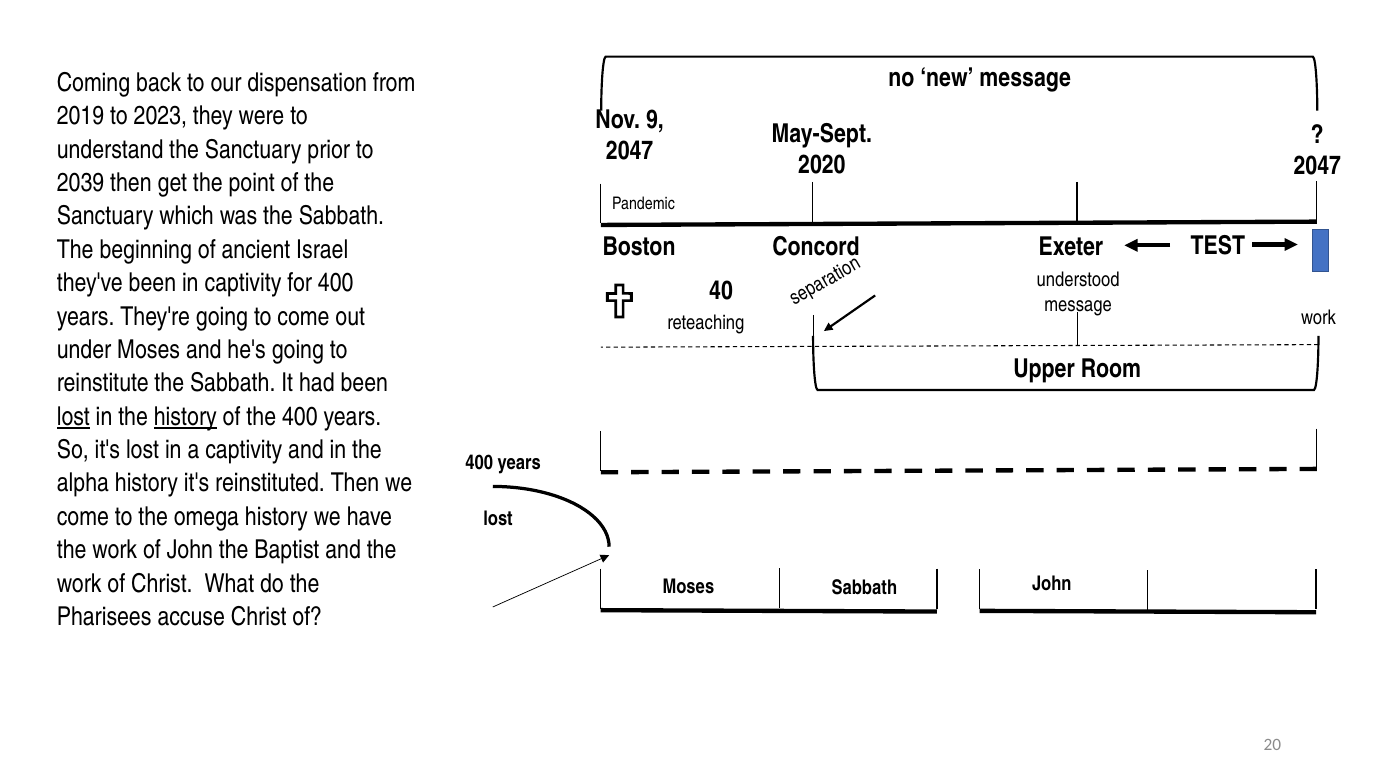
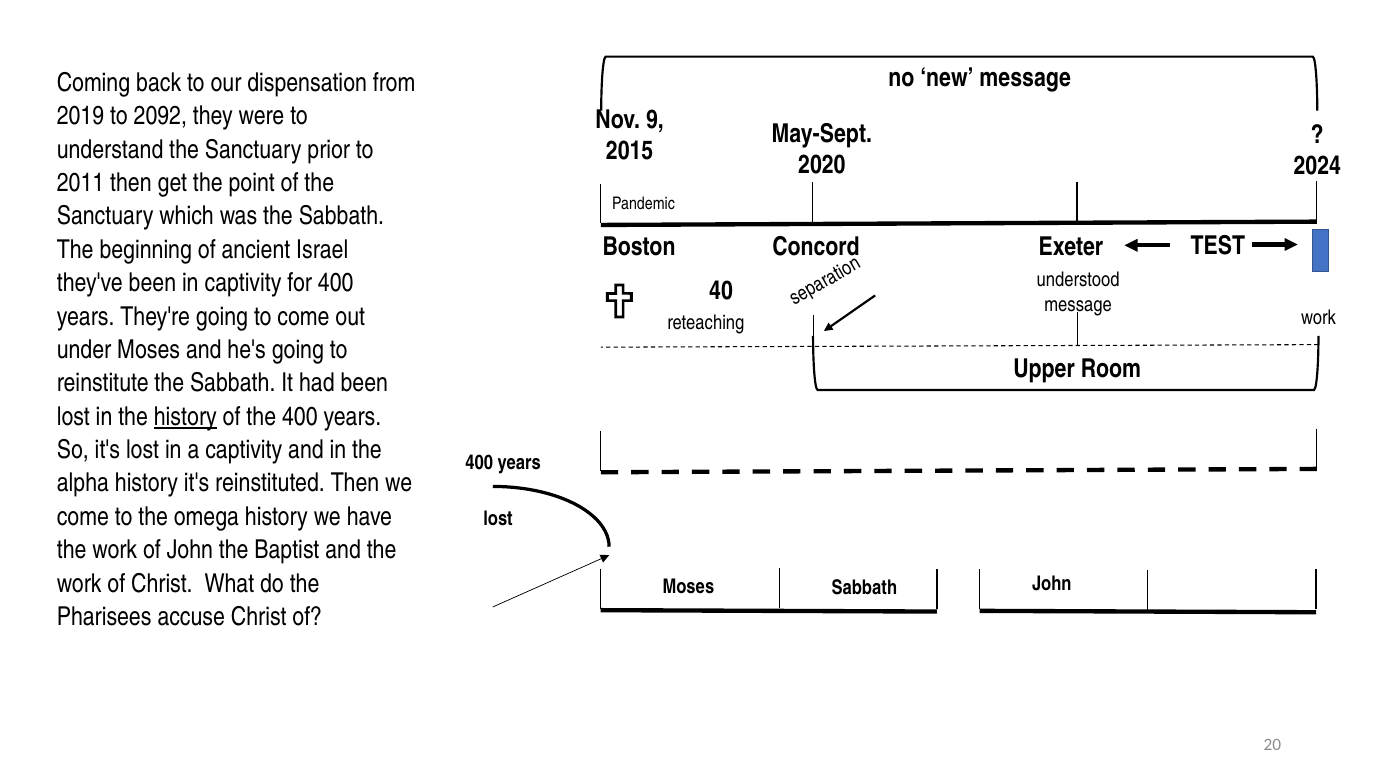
2023: 2023 -> 2092 (160, 116)
2047: 2047 -> 2015 (630, 151)
2047: 2047 -> 2024 (1317, 166)
2039: 2039 -> 2011 (81, 183)
lost underline: present -> none (73, 417)
